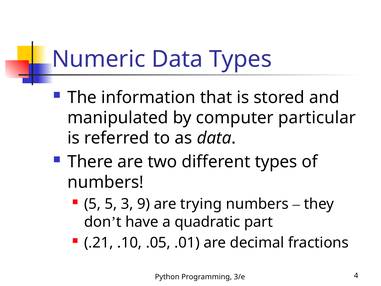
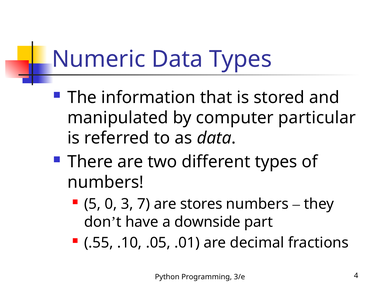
5 5: 5 -> 0 (111, 204)
9: 9 -> 7 (144, 204)
trying: trying -> stores (201, 204)
quadratic: quadratic -> downside (207, 222)
.21: .21 -> .55 (99, 242)
